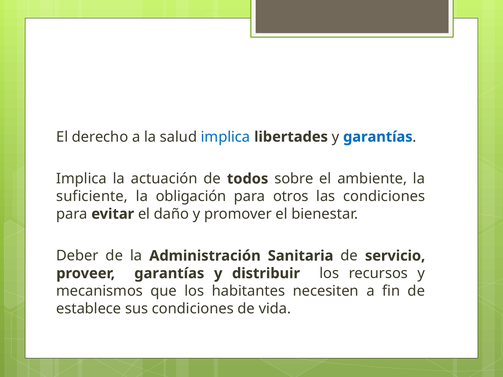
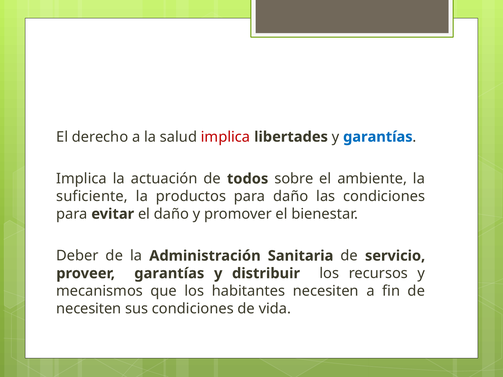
implica colour: blue -> red (226, 137)
obligación: obligación -> productos (191, 196)
para otros: otros -> daño (291, 196)
establece: establece -> necesiten (89, 309)
